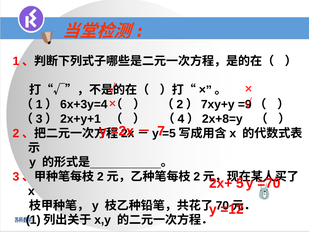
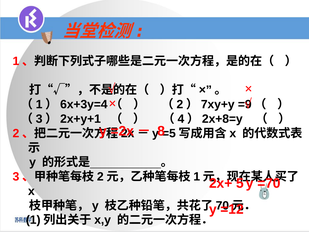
7: 7 -> 8 (161, 131)
2: 2 -> 1 (197, 176)
